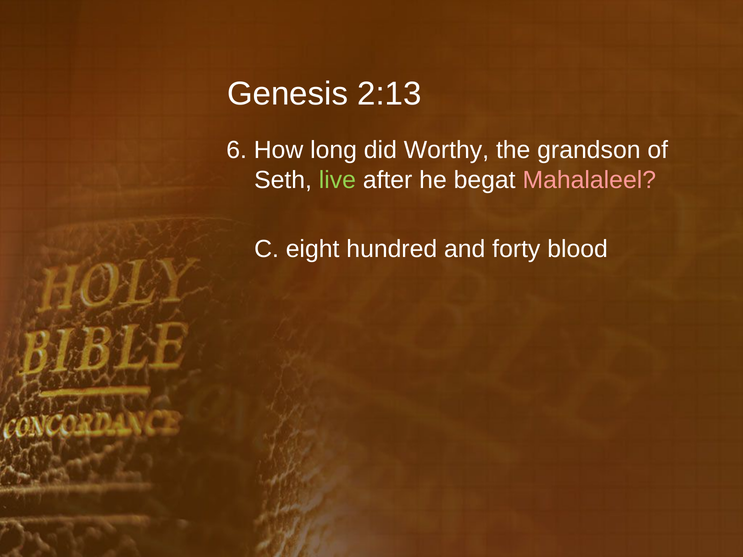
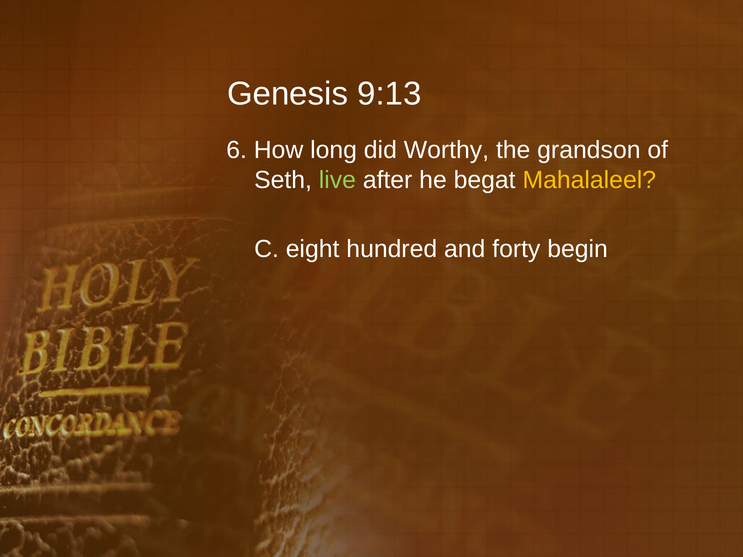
2:13: 2:13 -> 9:13 (389, 94)
Mahalaleel colour: pink -> yellow (589, 180)
blood: blood -> begin (578, 249)
